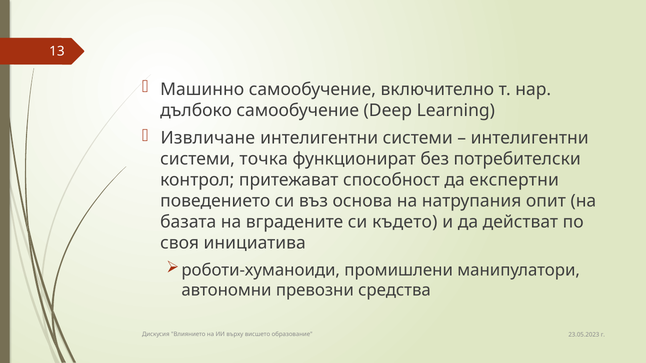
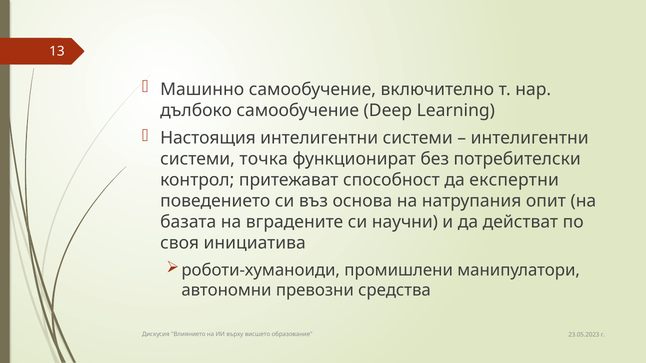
Извличане: Извличане -> Настоящия (208, 138)
където: където -> научни (405, 222)
